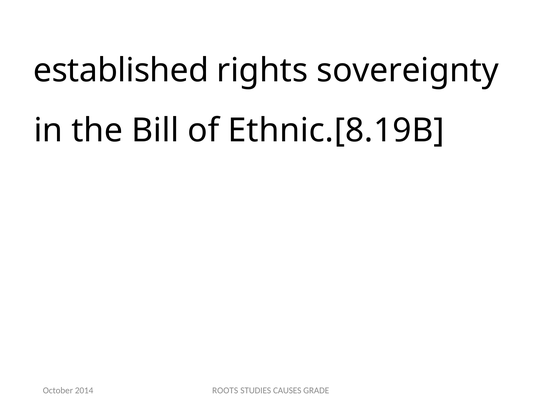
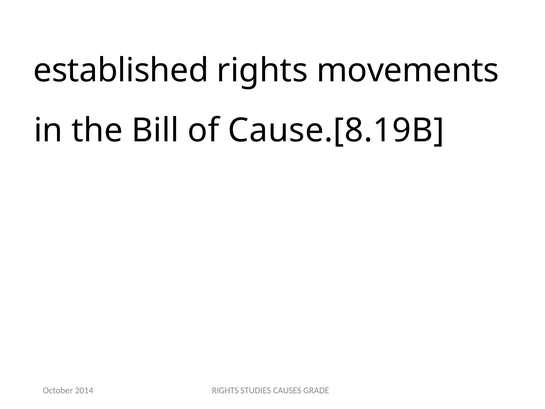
sovereignty: sovereignty -> movements (408, 70)
Ethnic.[8.19B: Ethnic.[8.19B -> Cause.[8.19B (336, 130)
ROOTS: ROOTS -> RIGHTS (225, 390)
